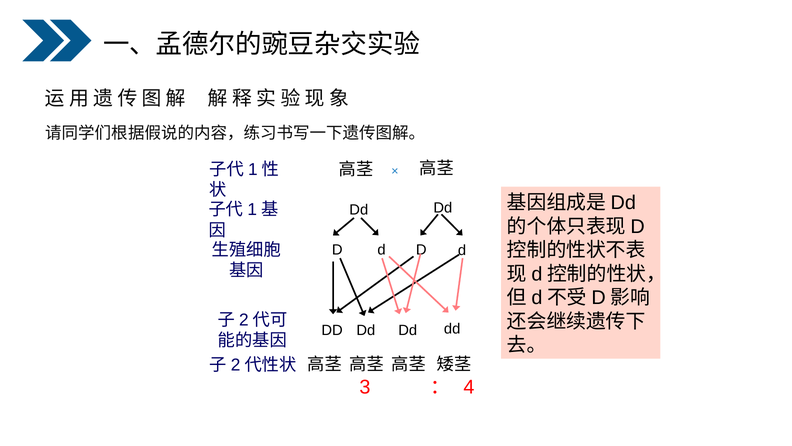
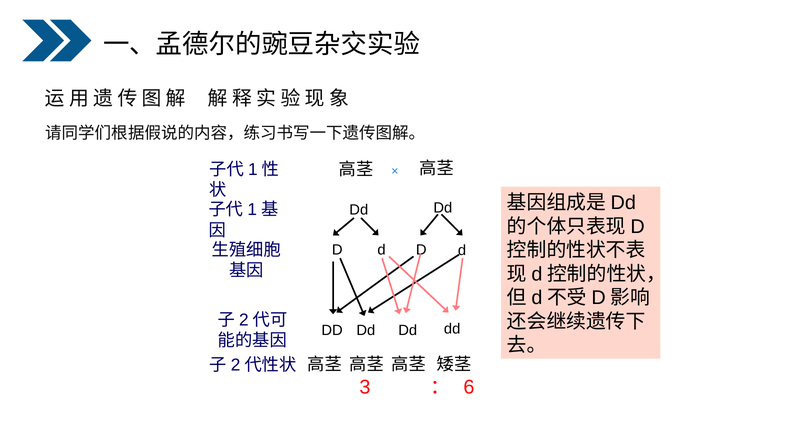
4: 4 -> 6 (469, 387)
